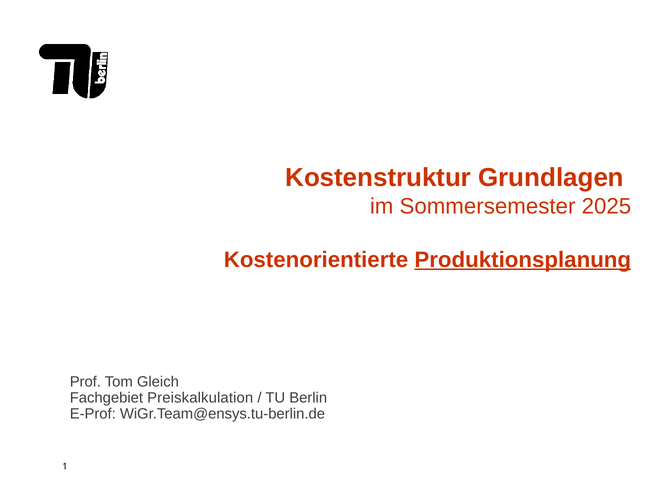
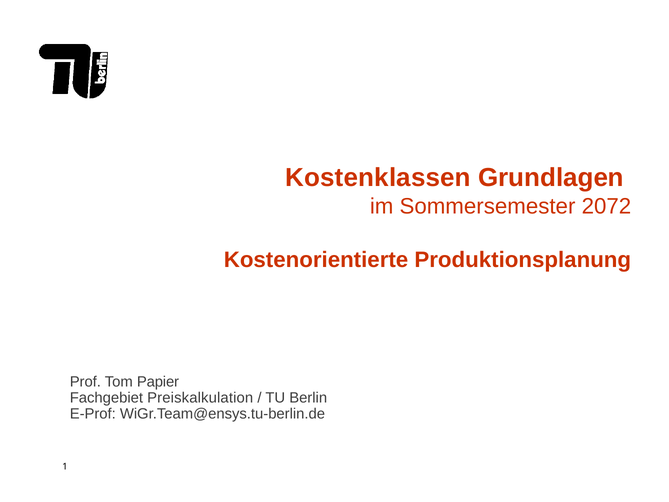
Kostenstruktur: Kostenstruktur -> Kostenklassen (378, 177)
2025: 2025 -> 2072 (606, 206)
Produktionsplanung underline: present -> none (523, 260)
Gleich: Gleich -> Papier (158, 381)
